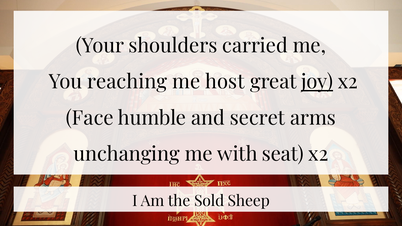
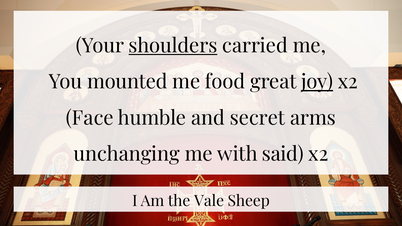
shoulders underline: none -> present (173, 46)
reaching: reaching -> mounted (127, 82)
host: host -> food (225, 82)
seat: seat -> said (283, 154)
Sold: Sold -> Vale (209, 201)
